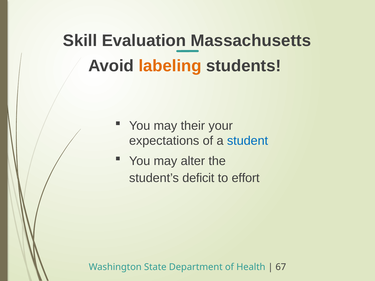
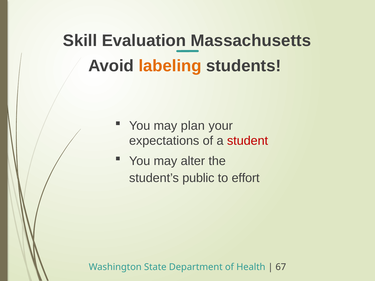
their: their -> plan (193, 126)
student colour: blue -> red (248, 141)
deficit: deficit -> public (198, 178)
